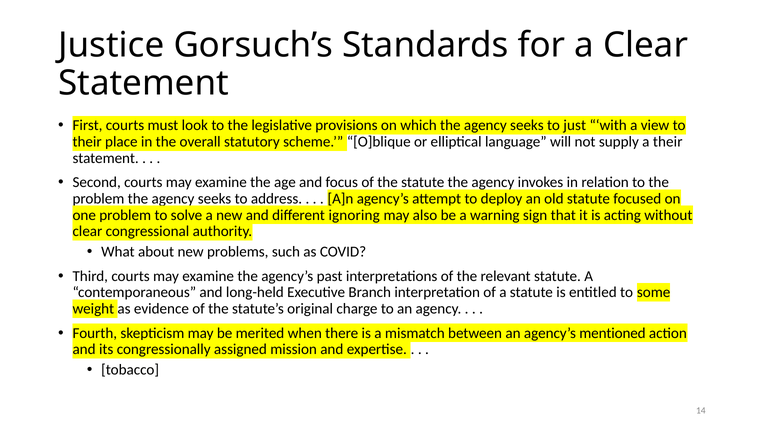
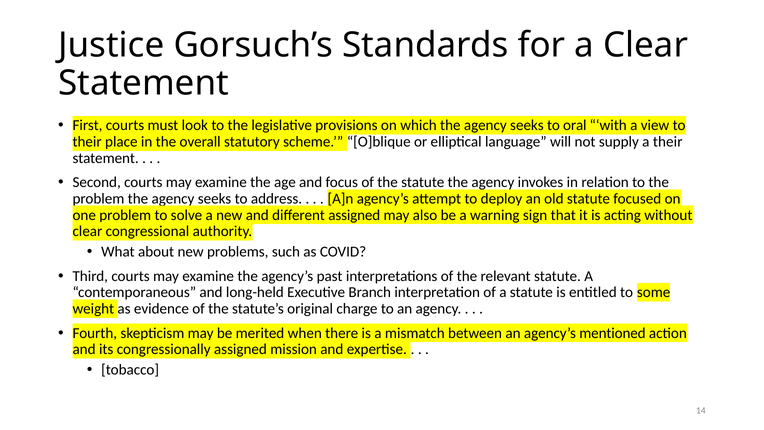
just: just -> oral (575, 125)
different ignoring: ignoring -> assigned (354, 215)
